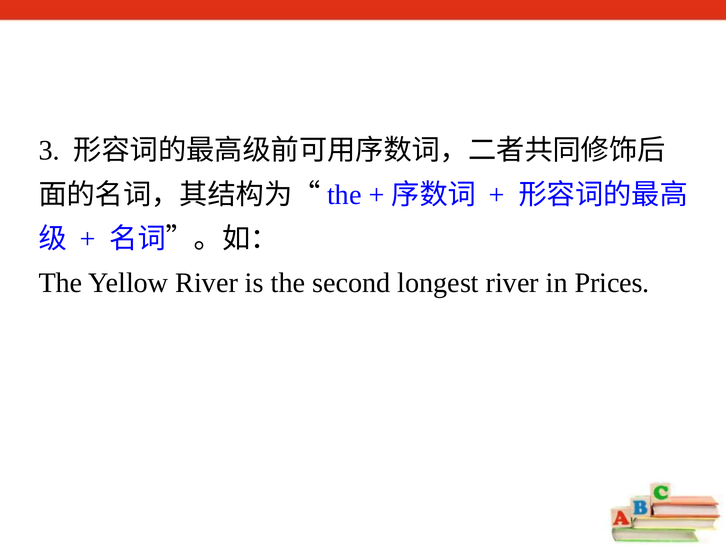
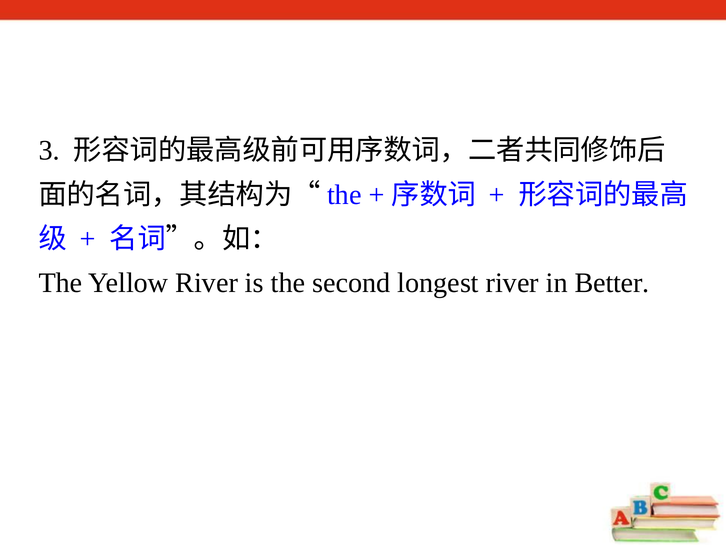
Prices: Prices -> Better (612, 283)
